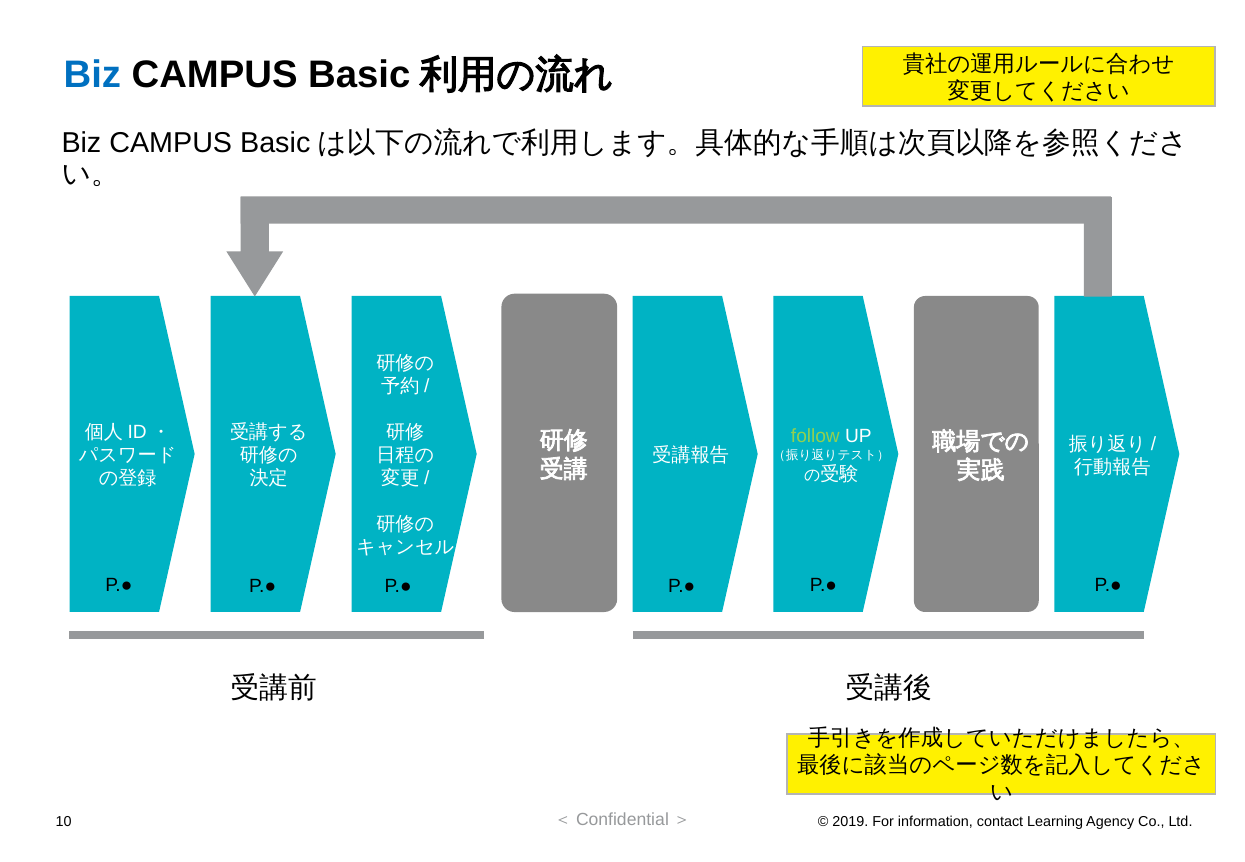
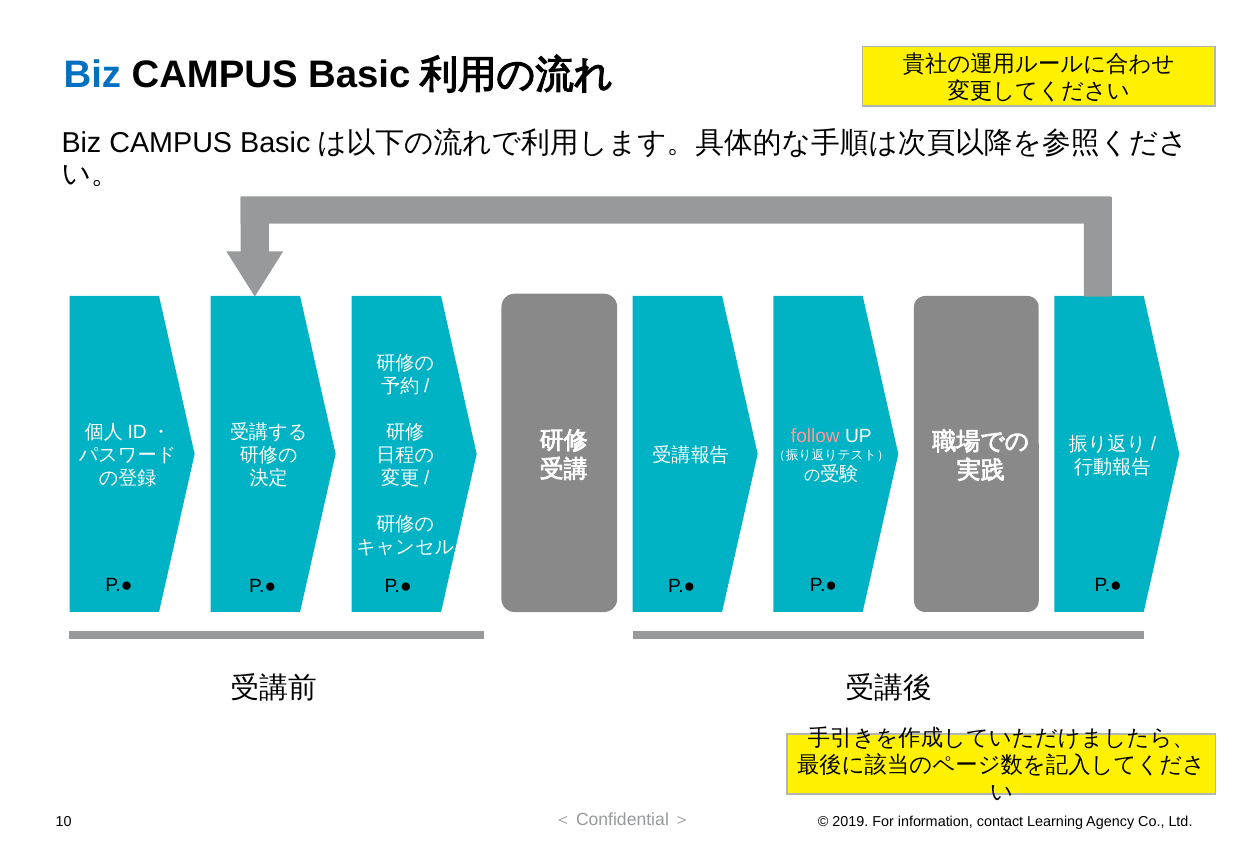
follow colour: light green -> pink (815, 436)
